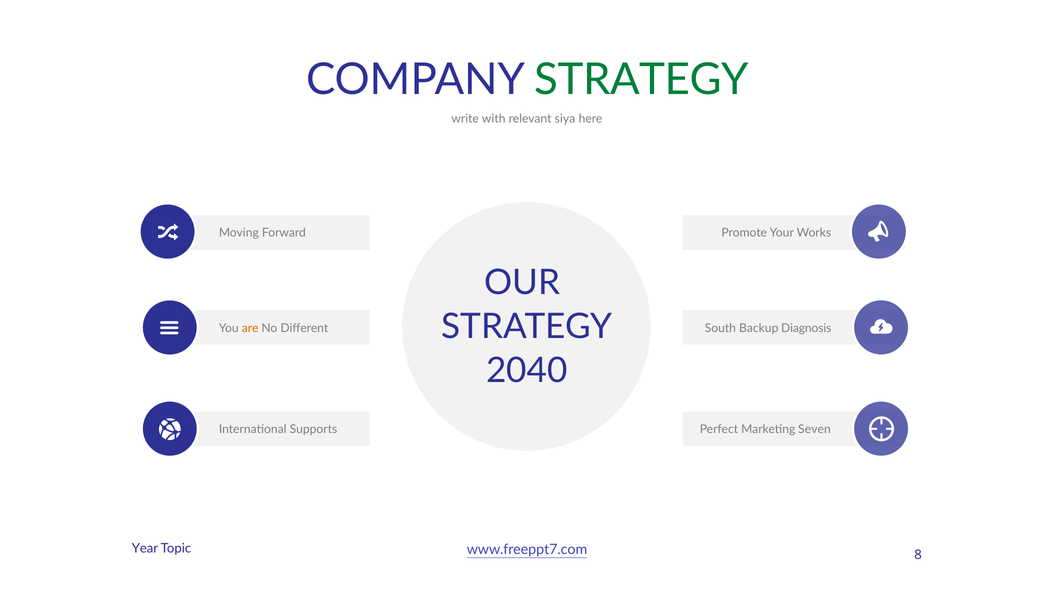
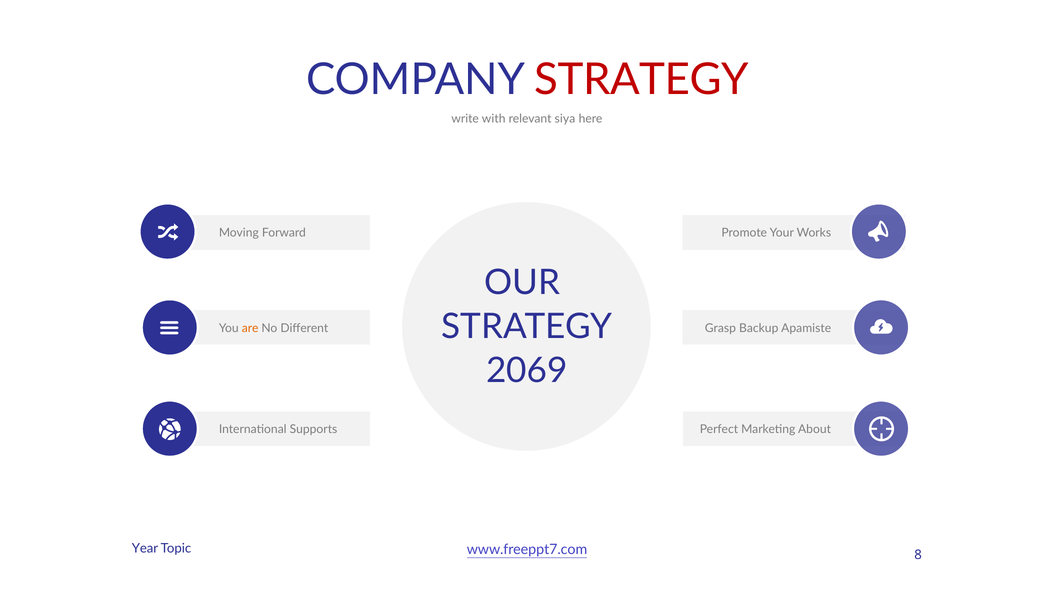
STRATEGY colour: green -> red (641, 80)
South: South -> Grasp (720, 328)
Diagnosis: Diagnosis -> Apamiste (806, 328)
2040: 2040 -> 2069 (527, 371)
Seven: Seven -> About (815, 429)
